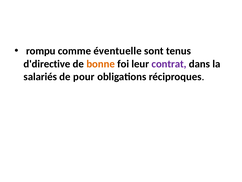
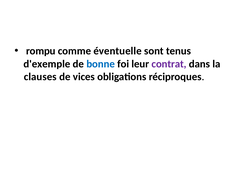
d'directive: d'directive -> d'exemple (47, 64)
bonne colour: orange -> blue (101, 64)
salariés: salariés -> clauses (40, 77)
pour: pour -> vices (84, 77)
